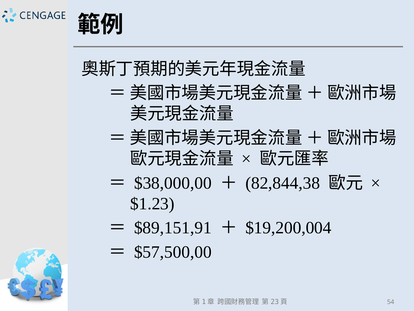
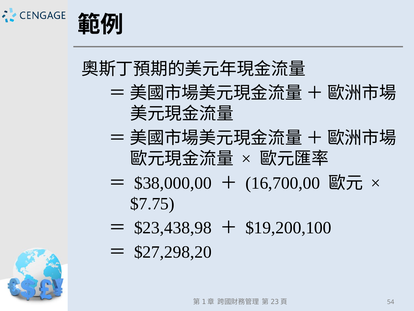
82,844,38: 82,844,38 -> 16,700,00 (283, 183)
$1.23: $1.23 -> $7.75 (152, 203)
$89,151,91: $89,151,91 -> $23,438,98 (173, 228)
$19,200,004: $19,200,004 -> $19,200,100 (288, 228)
$57,500,00: $57,500,00 -> $27,298,20 (173, 252)
